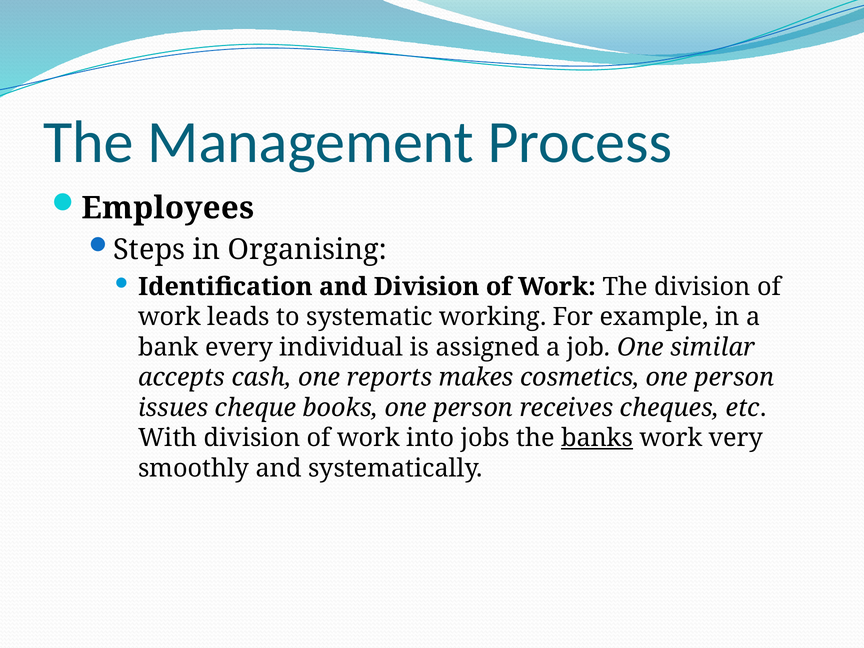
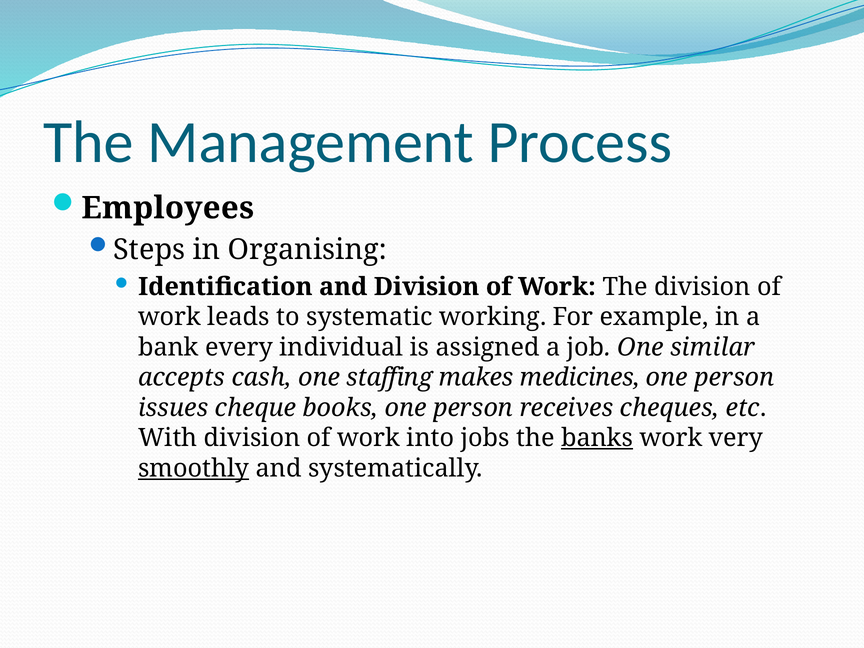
reports: reports -> staffing (390, 377)
cosmetics: cosmetics -> medicines (580, 377)
smoothly underline: none -> present (194, 468)
